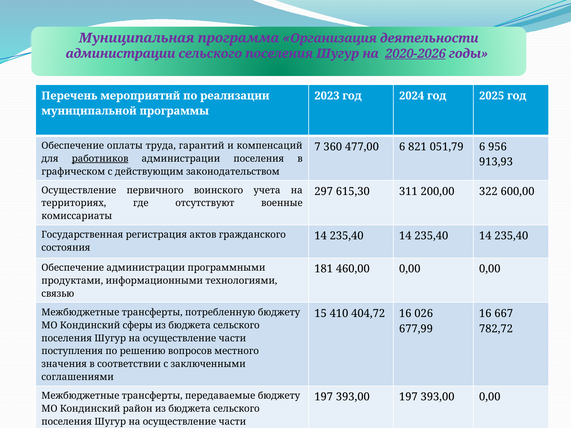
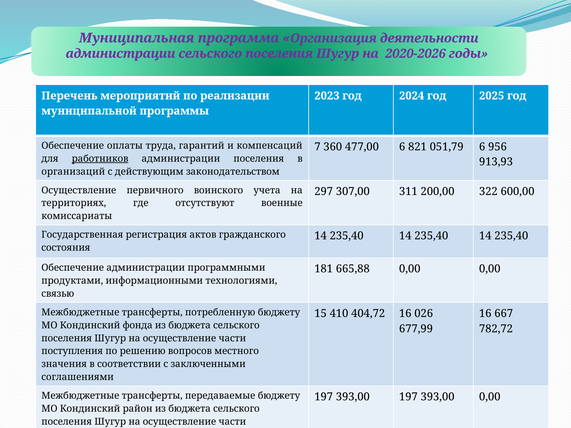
2020-2026 underline: present -> none (415, 54)
графическом: графическом -> организаций (73, 172)
615,30: 615,30 -> 307,00 (353, 192)
460,00: 460,00 -> 665,88 (353, 269)
сферы: сферы -> фонда (138, 326)
